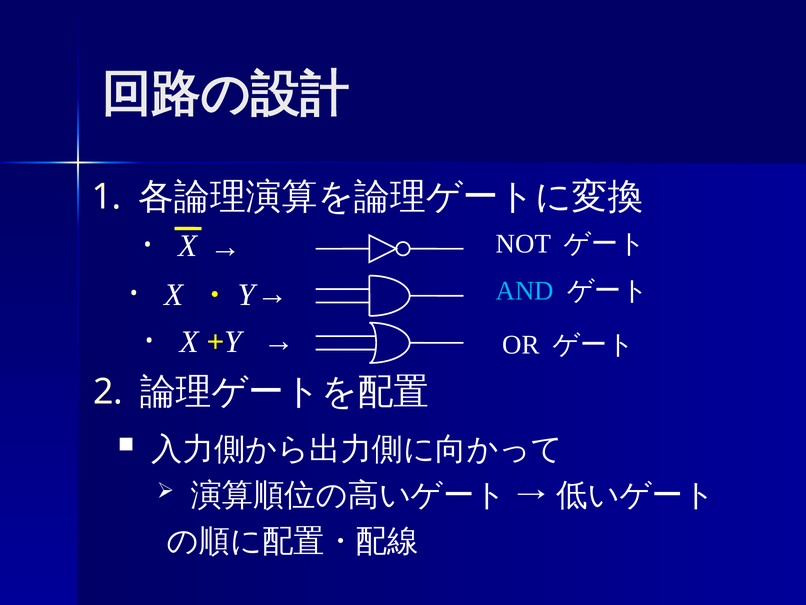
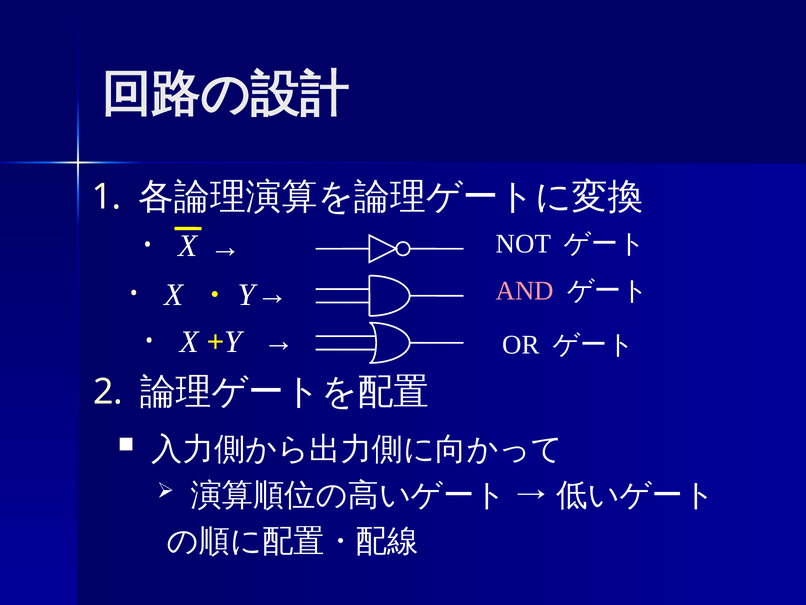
AND colour: light blue -> pink (525, 291)
